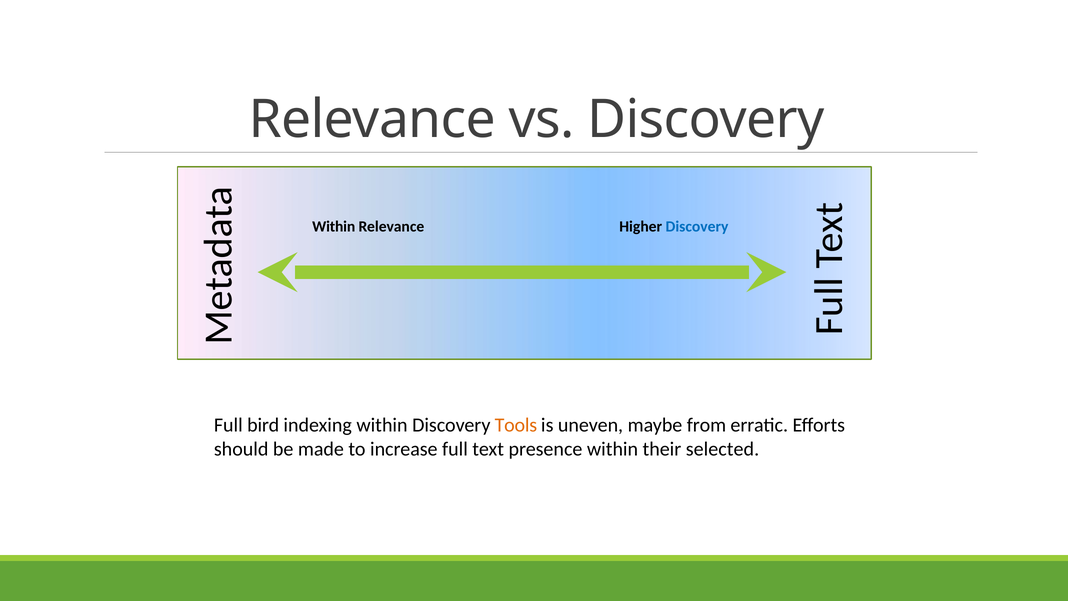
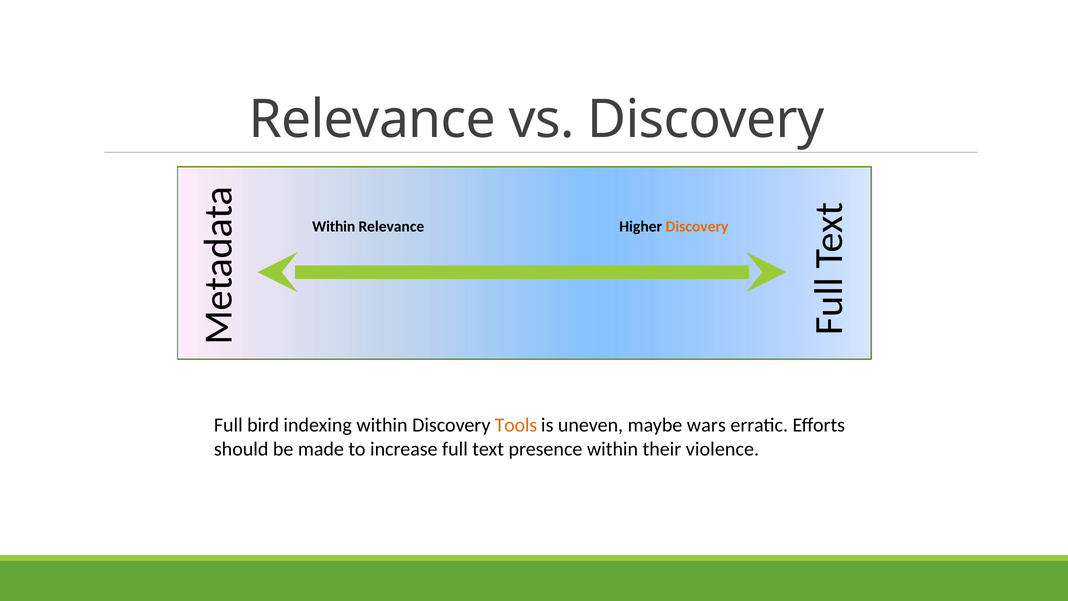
Discovery colour: blue -> orange (697, 226)
from: from -> wars (706, 425)
selected: selected -> violence (722, 449)
